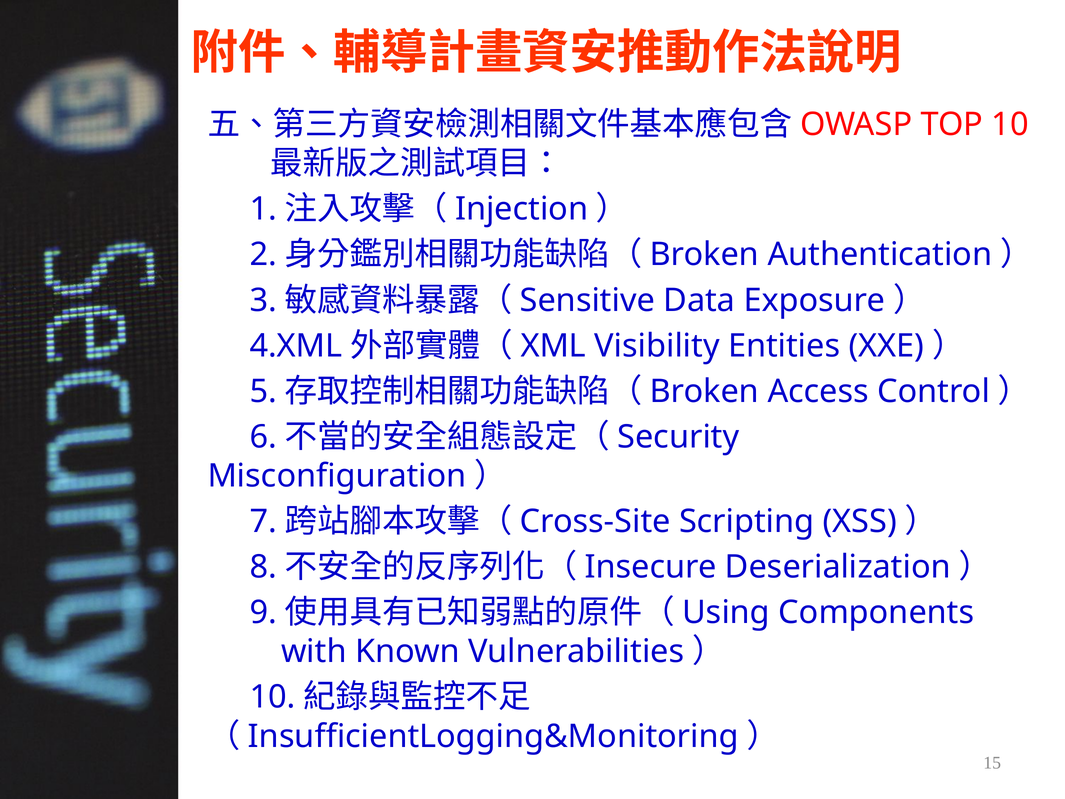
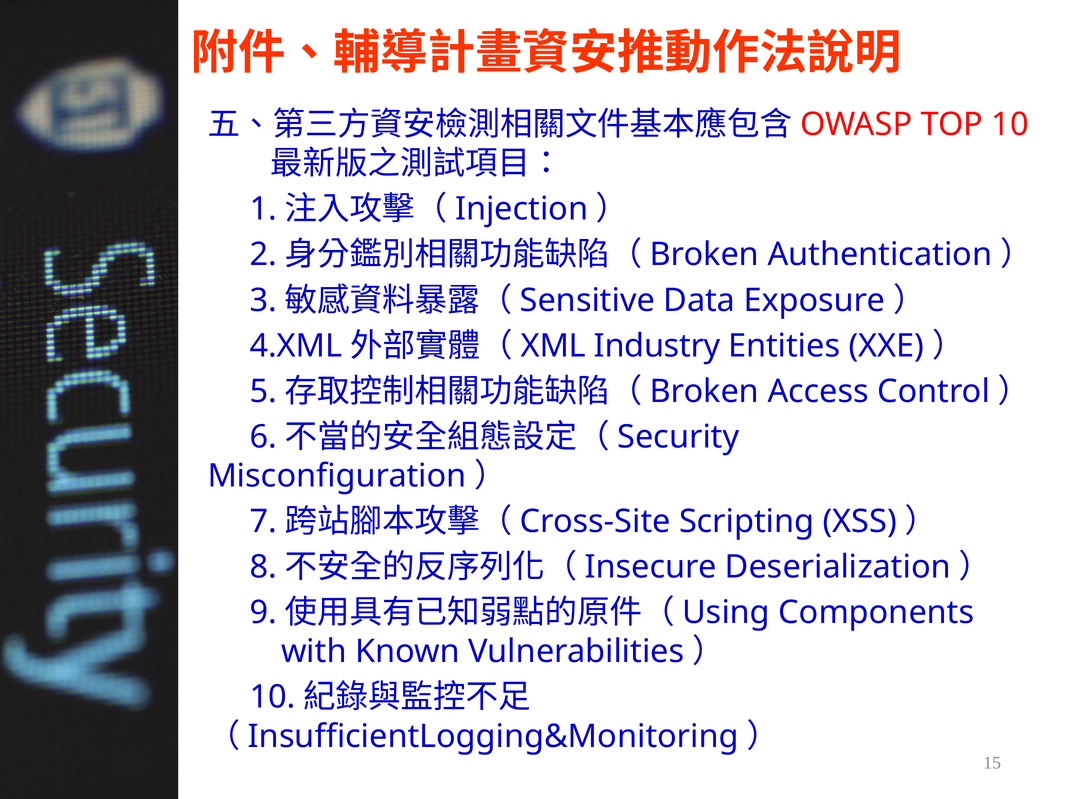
Visibility: Visibility -> Industry (657, 346)
